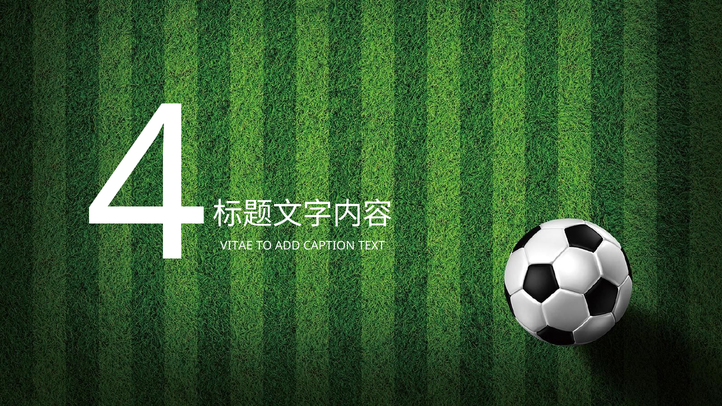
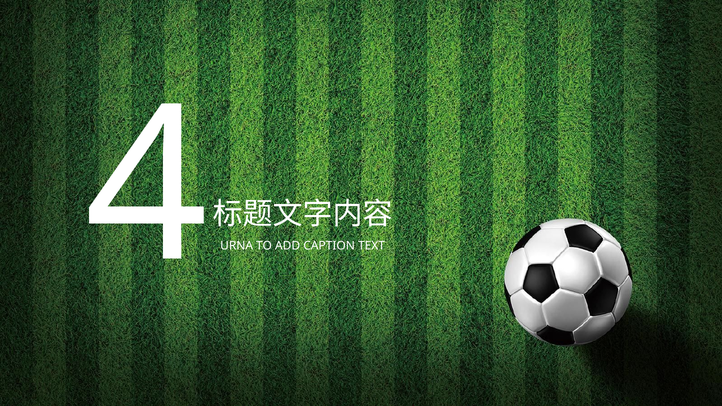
VITAE: VITAE -> URNA (237, 246)
